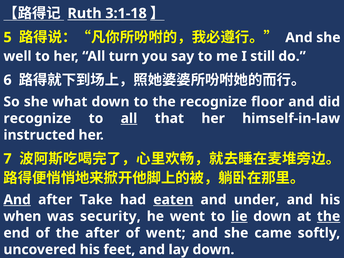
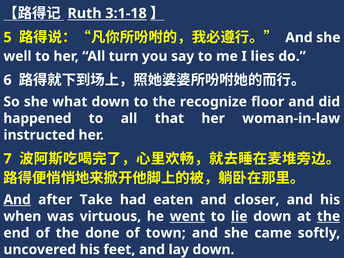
still: still -> lies (263, 56)
recognize: recognize -> happened (37, 118)
all underline: present -> none (129, 118)
himself-in-law: himself-in-law -> woman-in-law (291, 118)
eaten underline: present -> none (173, 200)
under: under -> closer (257, 200)
security: security -> virtuous (110, 216)
went underline: none -> present (187, 216)
the after: after -> done (102, 233)
of went: went -> town (166, 233)
